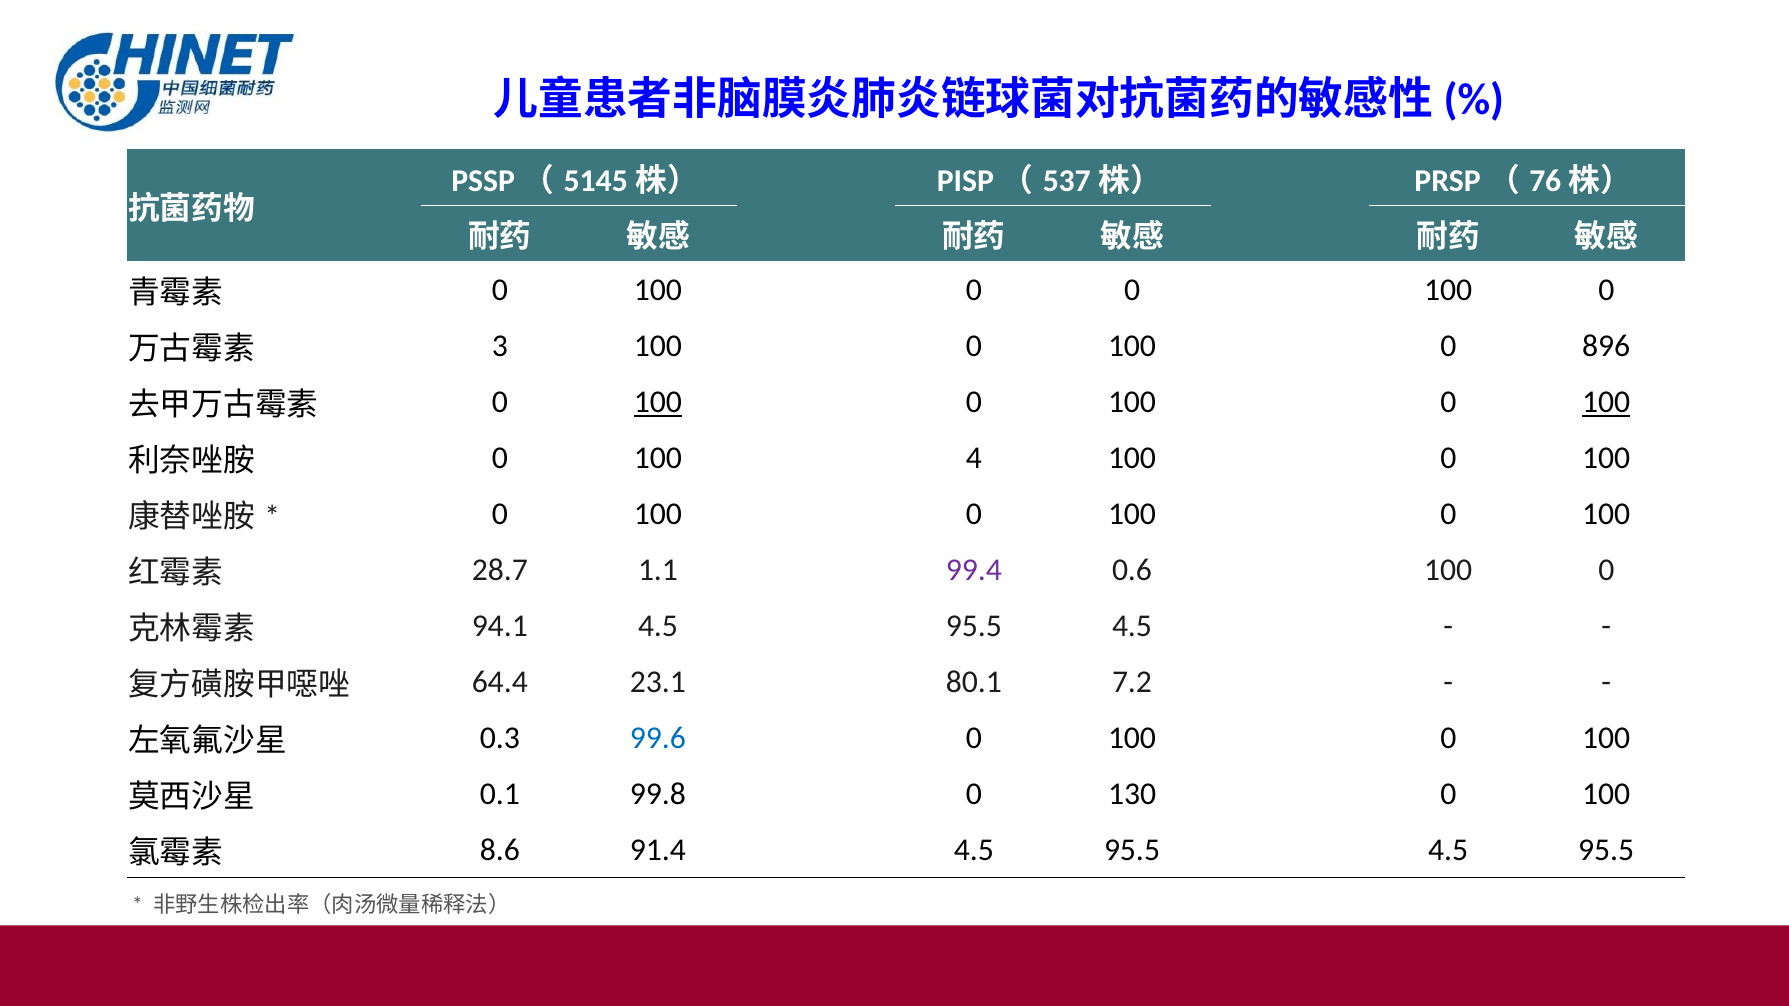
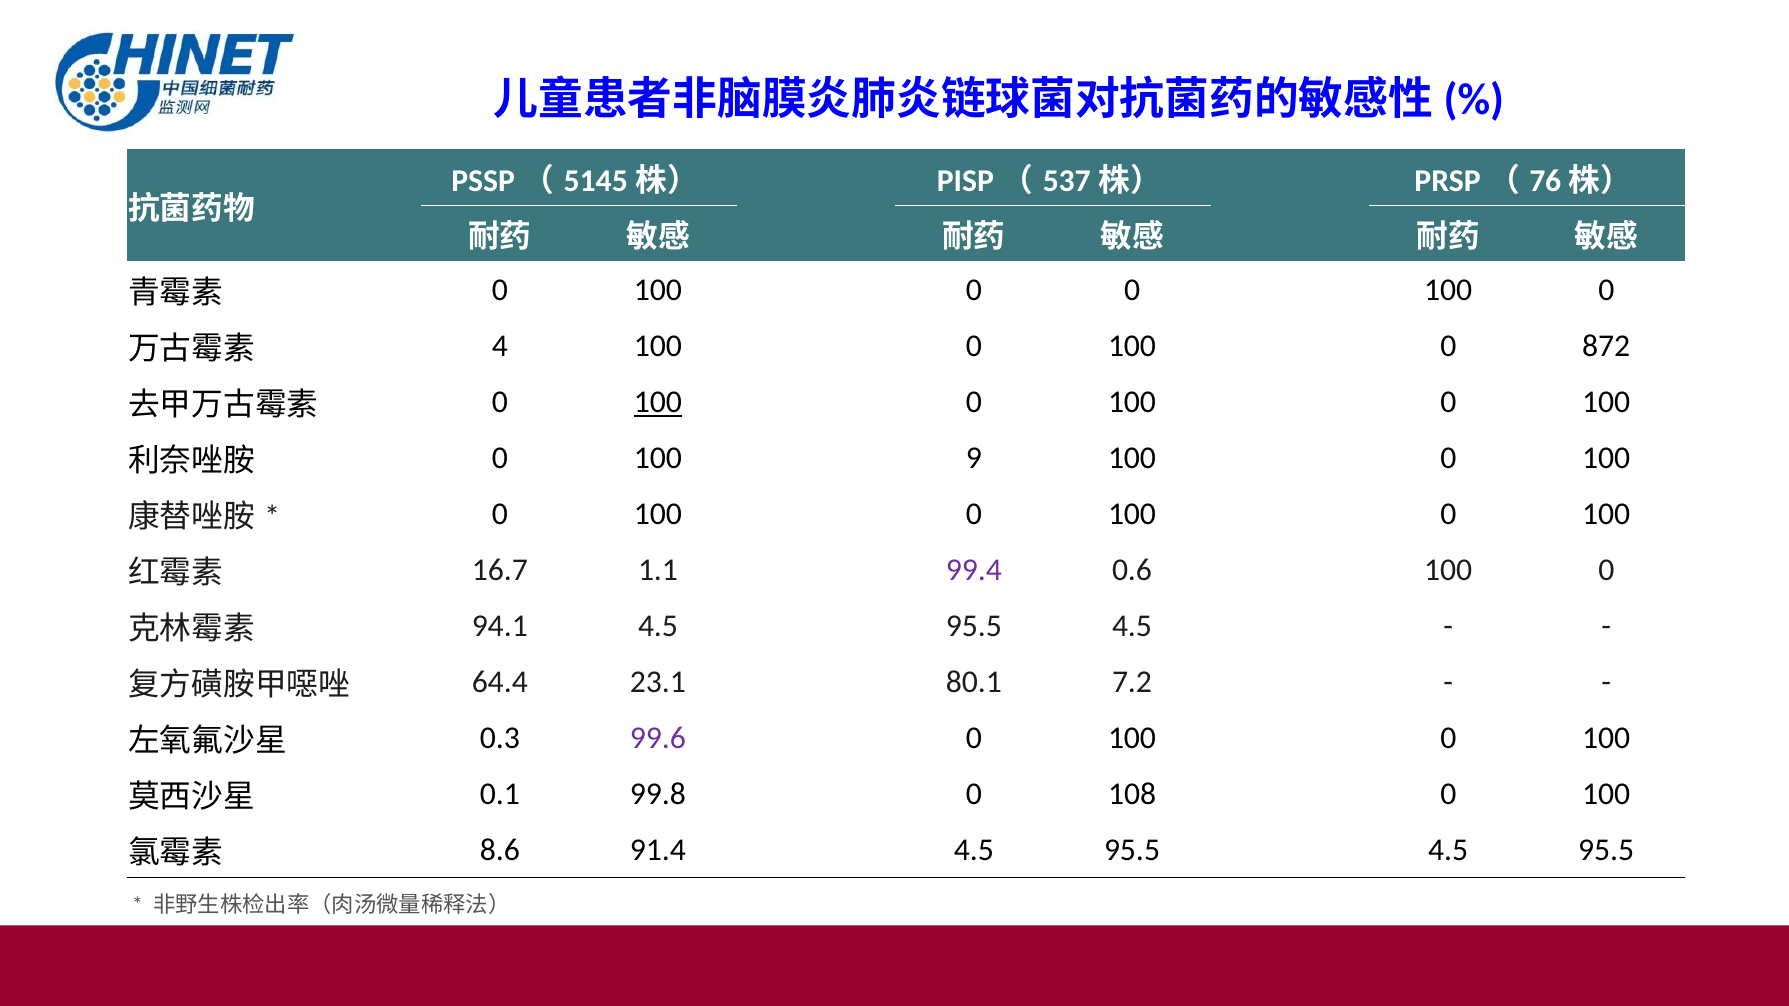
3: 3 -> 4 (500, 347)
896: 896 -> 872 (1606, 347)
100 underline: present -> none (1606, 403)
4: 4 -> 9 (974, 458)
28.7: 28.7 -> 16.7 (500, 571)
99.6 colour: blue -> purple (658, 739)
130: 130 -> 108 (1132, 795)
